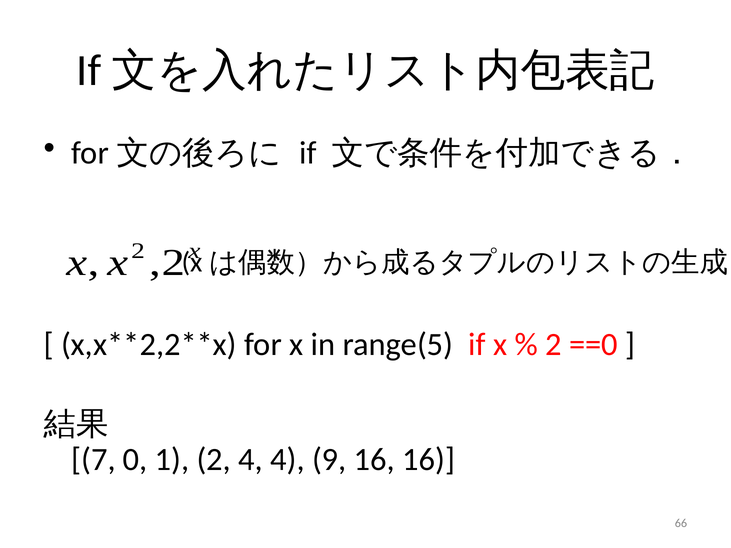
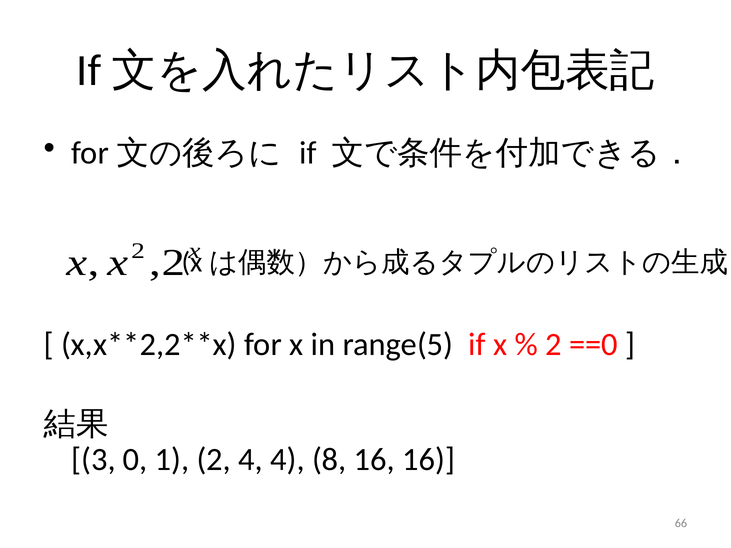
7: 7 -> 3 (93, 460)
9: 9 -> 8 (329, 460)
